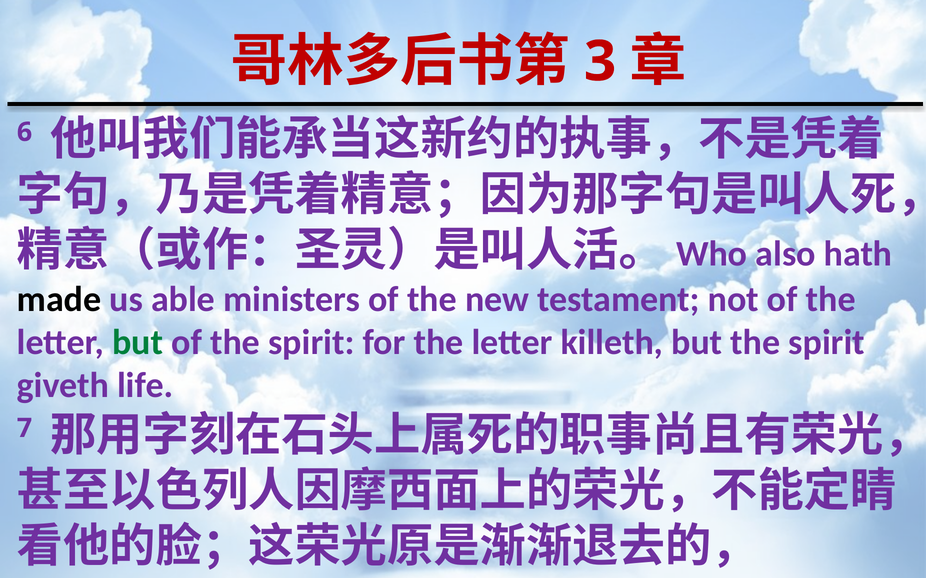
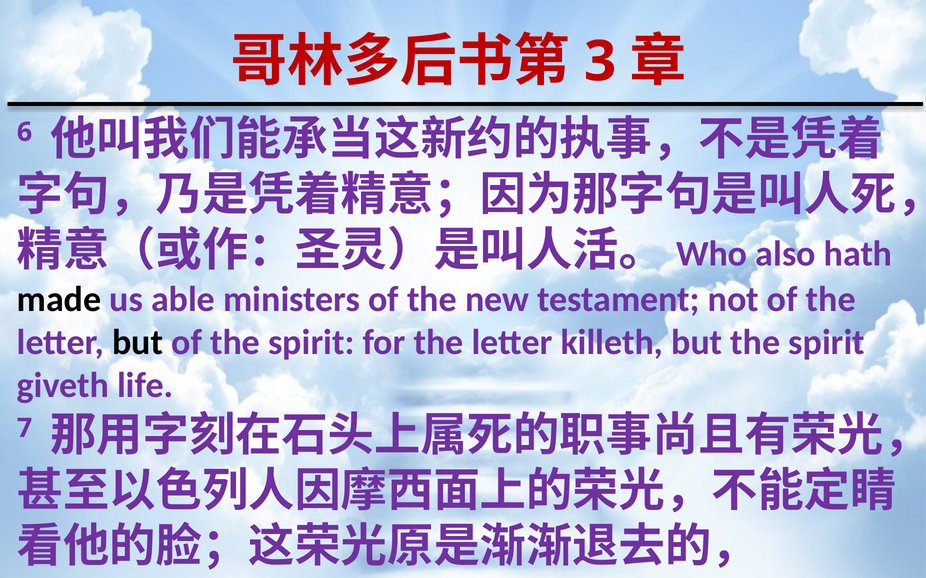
but colour: green -> black (138, 343)
